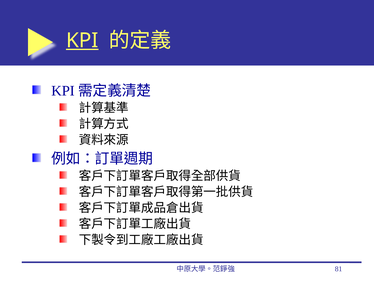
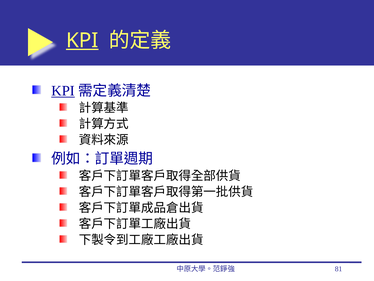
KPI underline: none -> present (63, 91)
